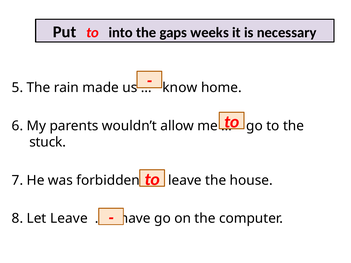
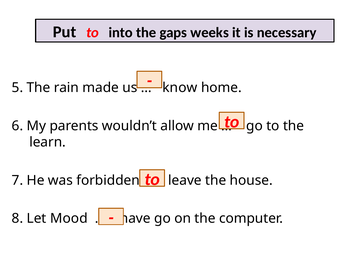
stuck: stuck -> learn (48, 142)
Let Leave: Leave -> Mood (69, 219)
